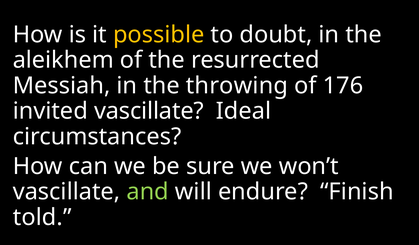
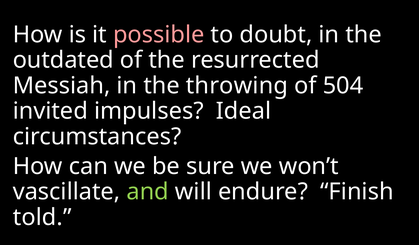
possible colour: yellow -> pink (159, 35)
aleikhem: aleikhem -> outdated (63, 60)
176: 176 -> 504 (343, 86)
invited vascillate: vascillate -> impulses (149, 111)
